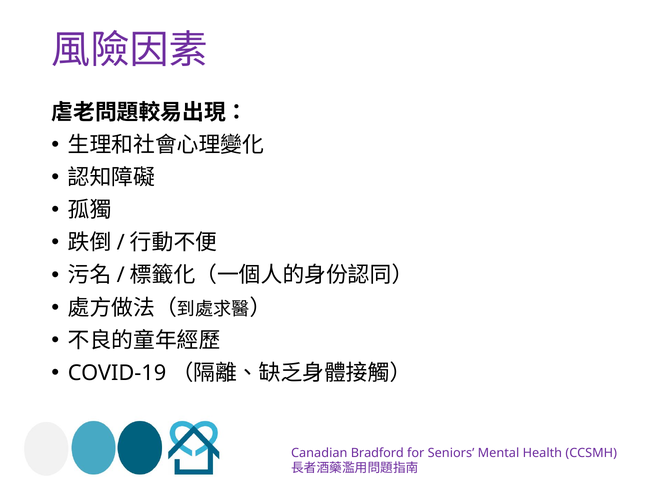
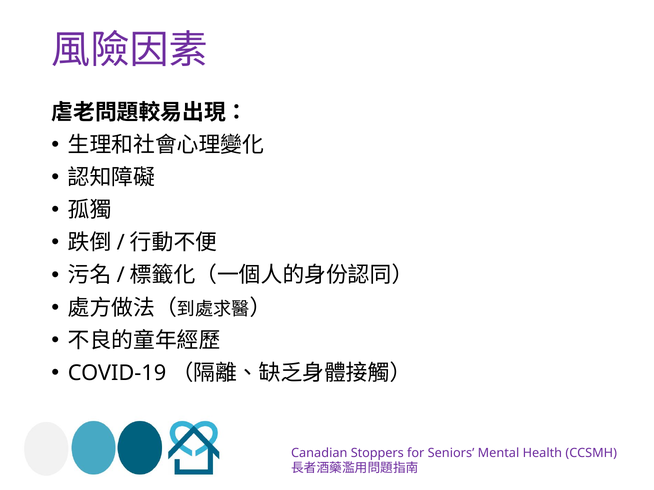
Bradford: Bradford -> Stoppers (377, 453)
